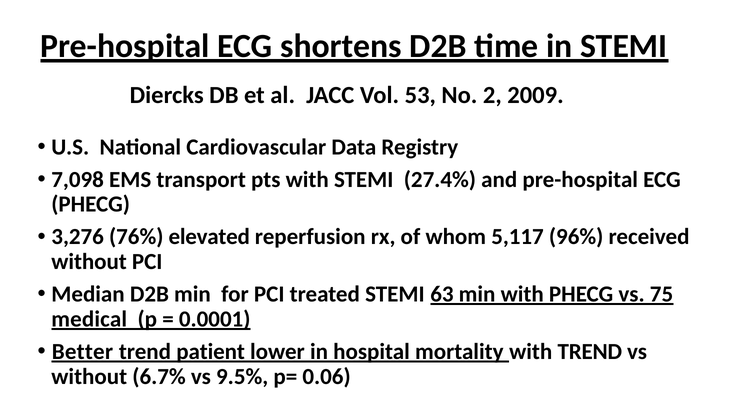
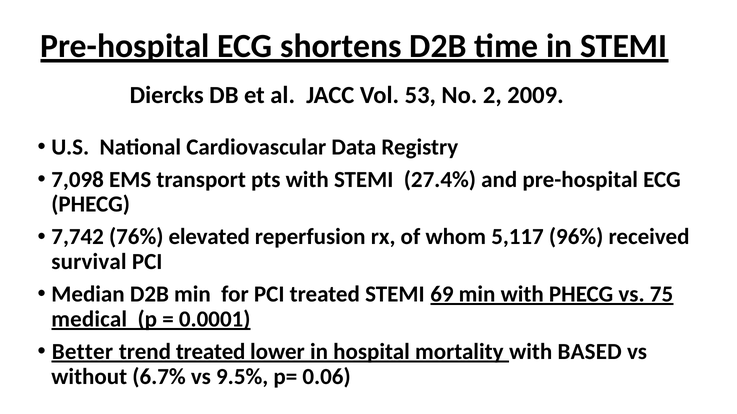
3,276: 3,276 -> 7,742 (78, 237)
without: without -> survival (89, 262)
63: 63 -> 69 (442, 295)
trend patient: patient -> treated (211, 352)
with TREND: TREND -> BASED (590, 352)
